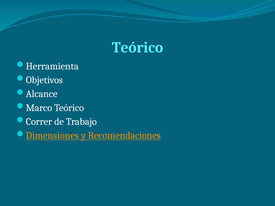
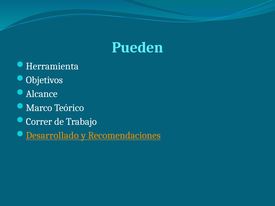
Teórico: Teórico -> Pueden (138, 47)
Dimensiones: Dimensiones -> Desarrollado (52, 136)
